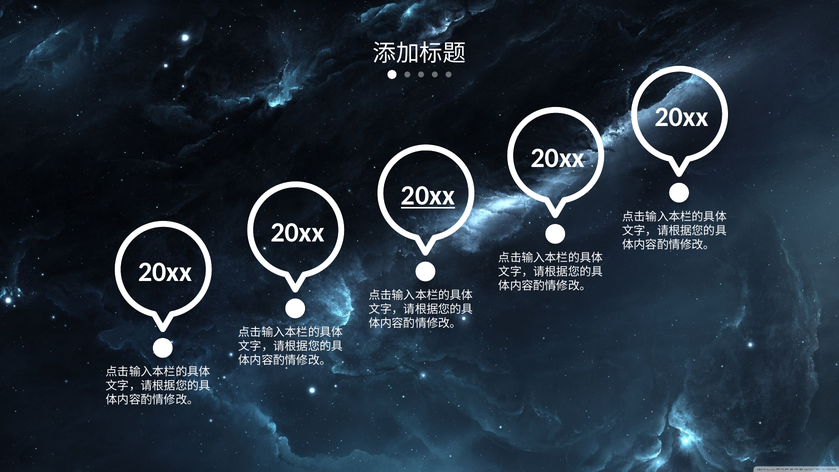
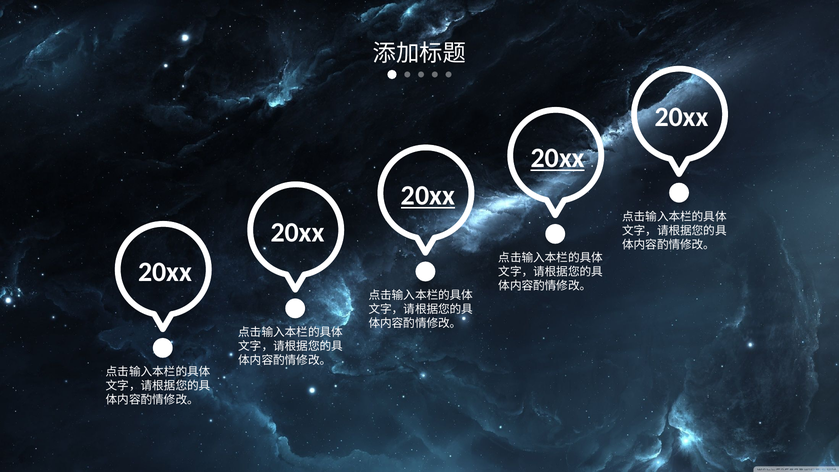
20xx underline: none -> present (558, 158)
